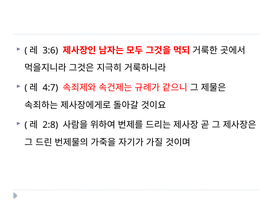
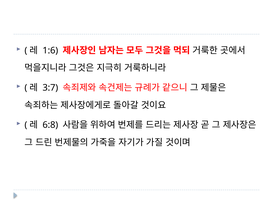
3:6: 3:6 -> 1:6 (50, 50)
4:7: 4:7 -> 3:7 (50, 88)
2:8: 2:8 -> 6:8 (50, 125)
